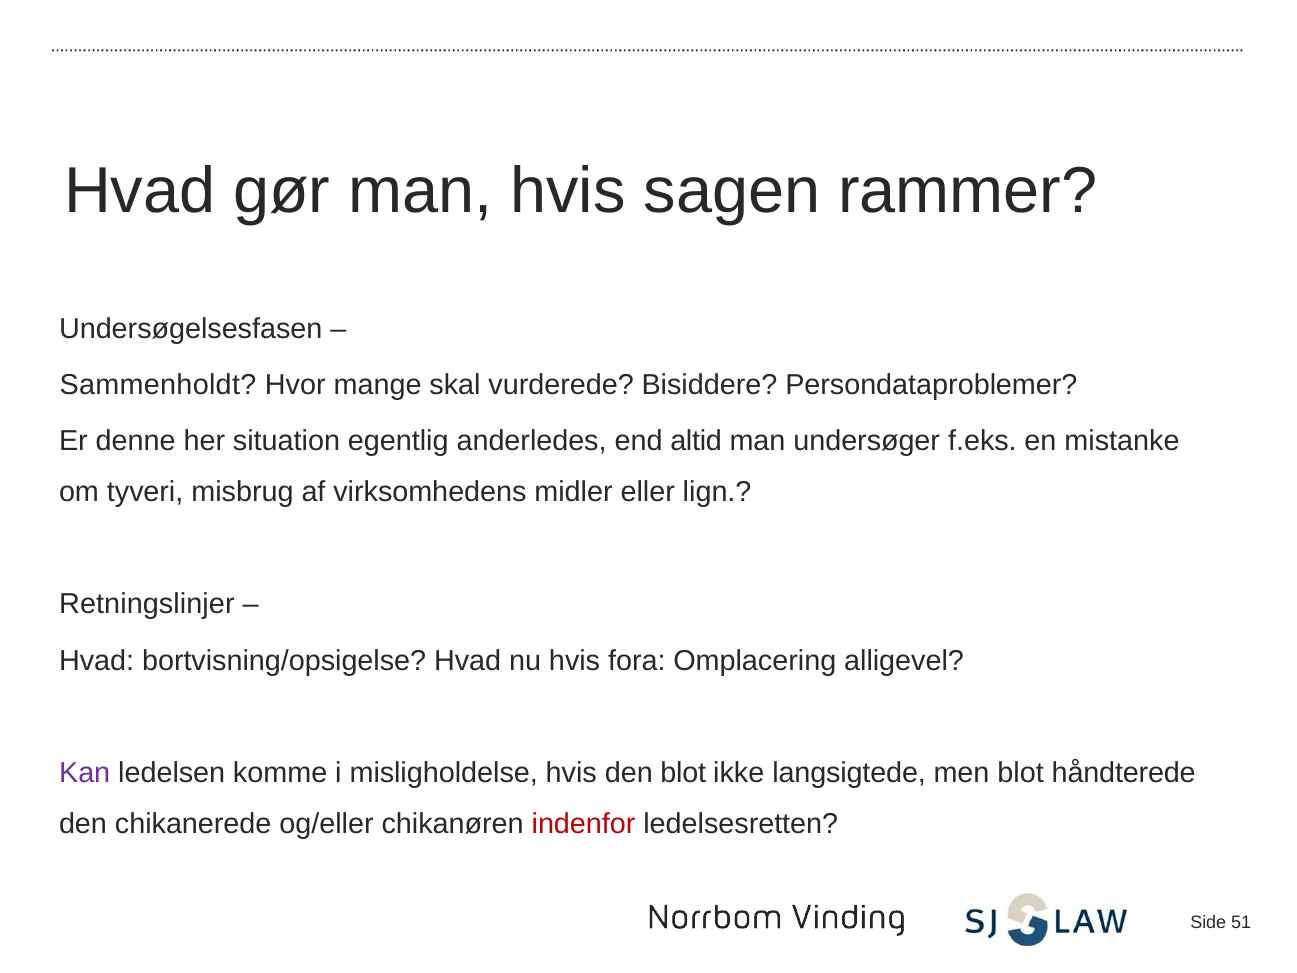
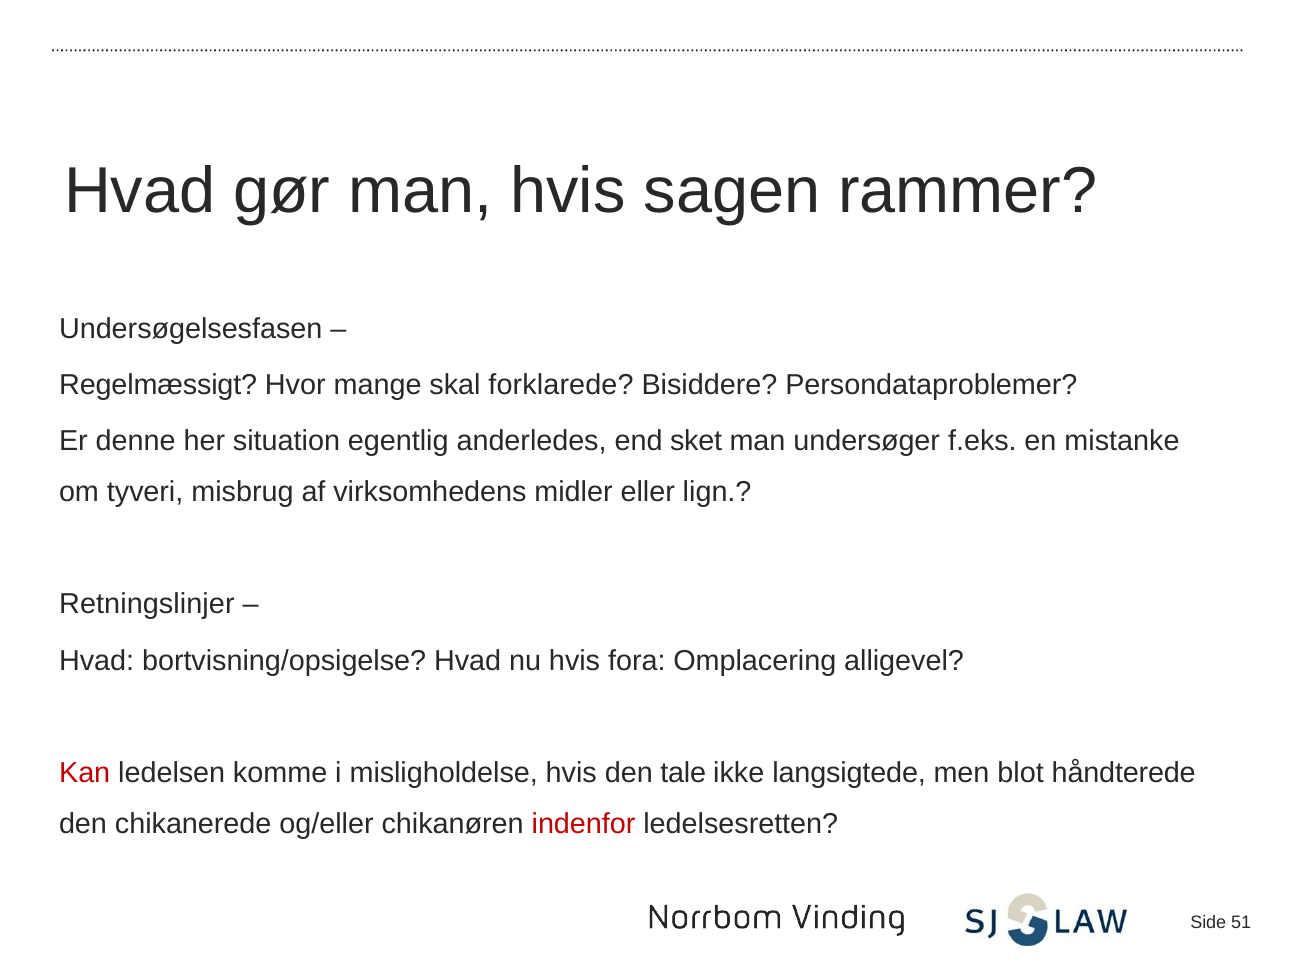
Sammenholdt: Sammenholdt -> Regelmæssigt (158, 385)
vurderede: vurderede -> forklarede (561, 385)
altid: altid -> sket (696, 441)
Kan colour: purple -> red (85, 773)
den blot: blot -> tale (683, 773)
